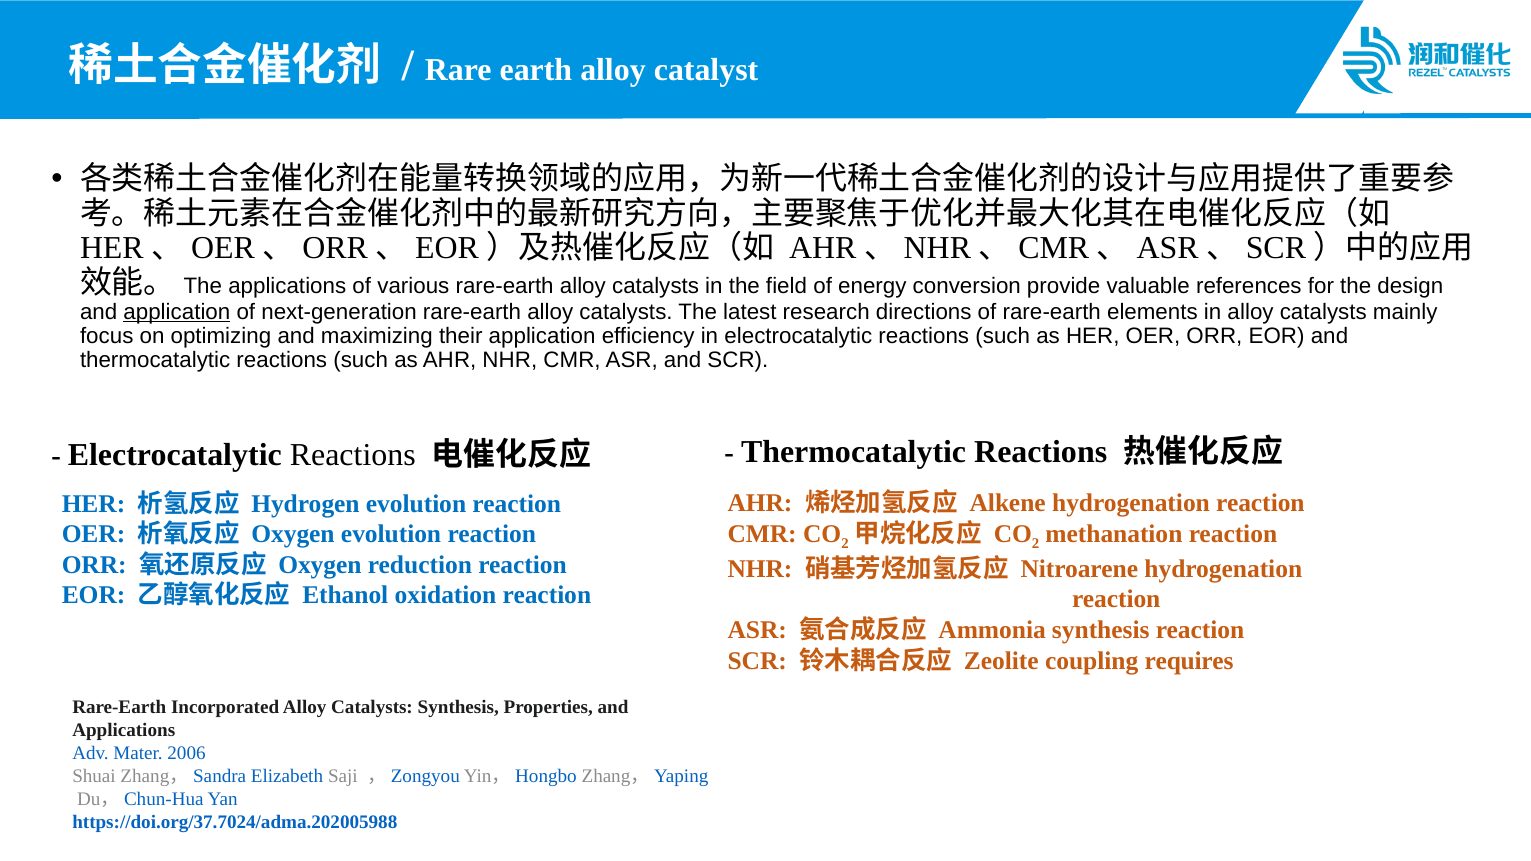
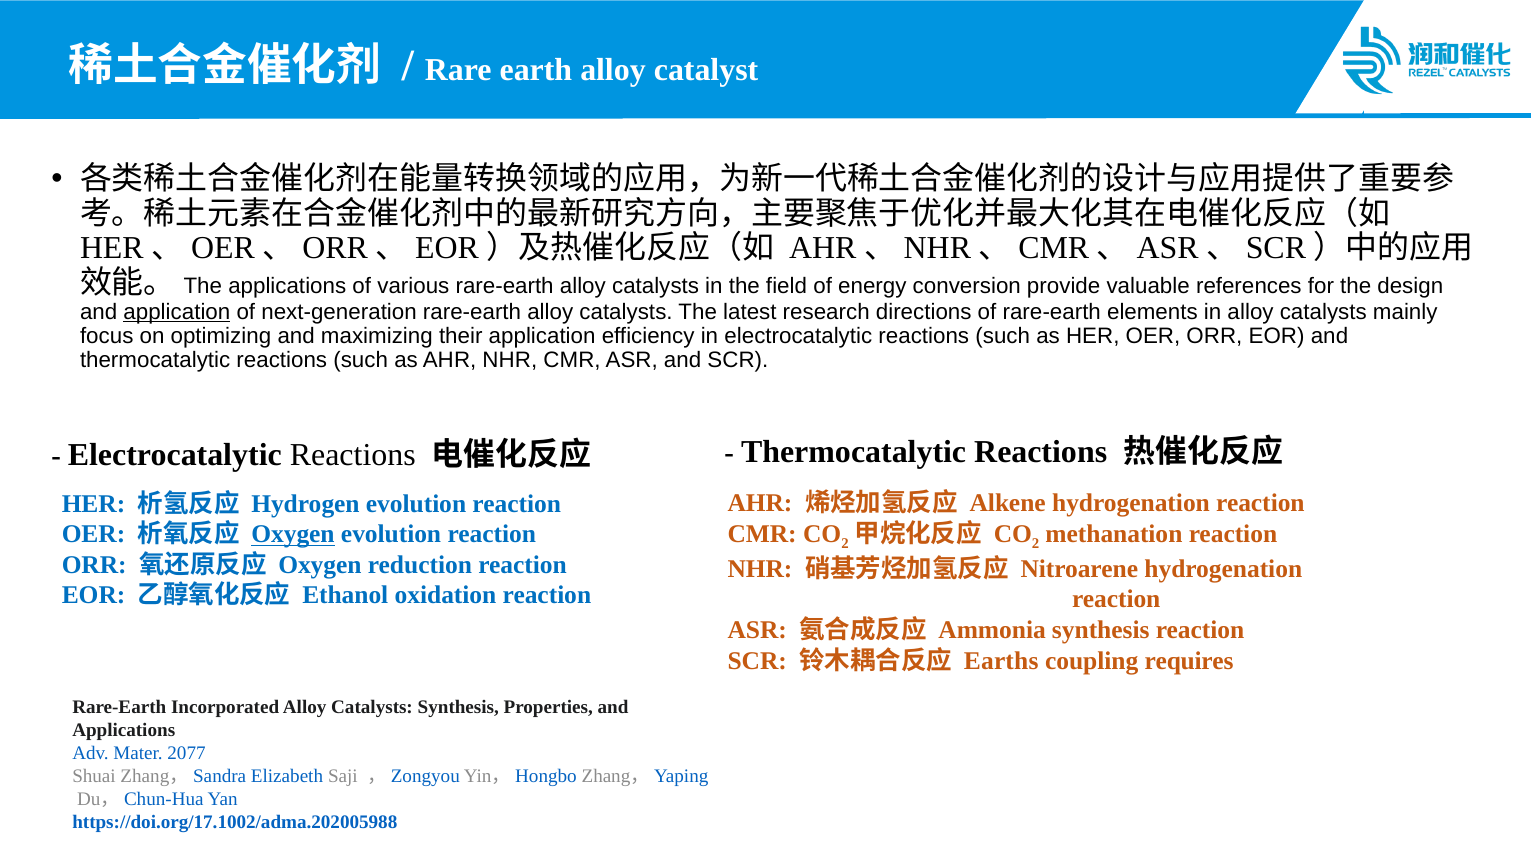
Oxygen underline: none -> present (293, 534)
Zeolite: Zeolite -> Earths (1001, 661)
2006: 2006 -> 2077 (187, 753)
https://doi.org/37.7024/adma.202005988: https://doi.org/37.7024/adma.202005988 -> https://doi.org/17.1002/adma.202005988 (235, 822)
